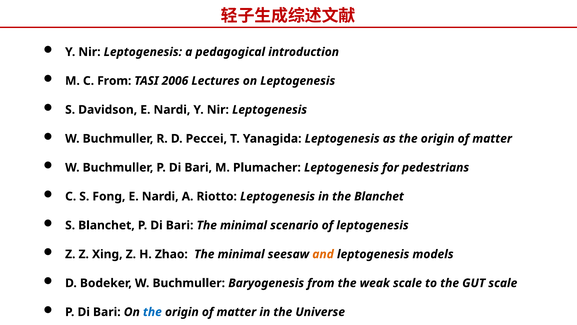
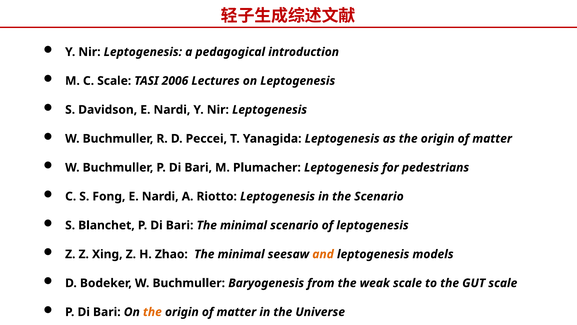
C From: From -> Scale (114, 81)
the Blanchet: Blanchet -> Scenario (379, 196)
the colour: blue -> orange (152, 312)
